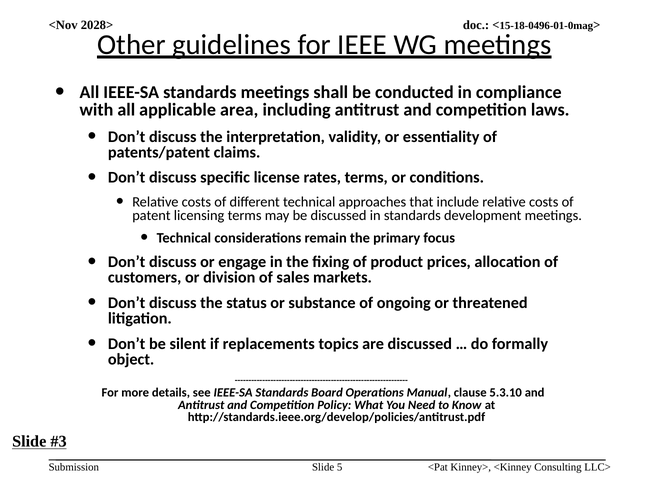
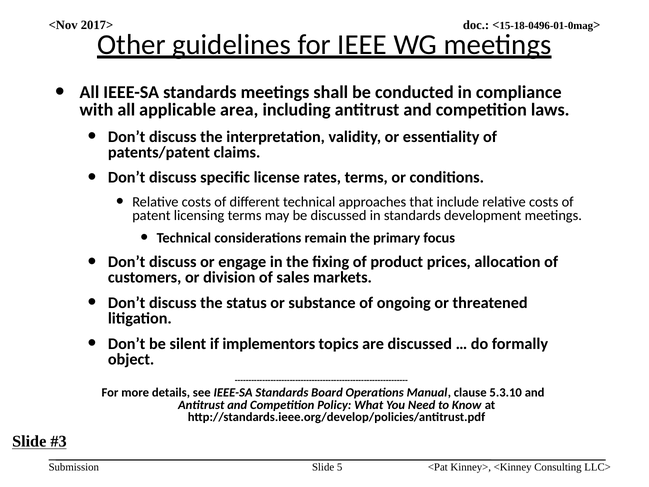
2028>: 2028> -> 2017> (97, 25)
replacements: replacements -> implementors (269, 344)
